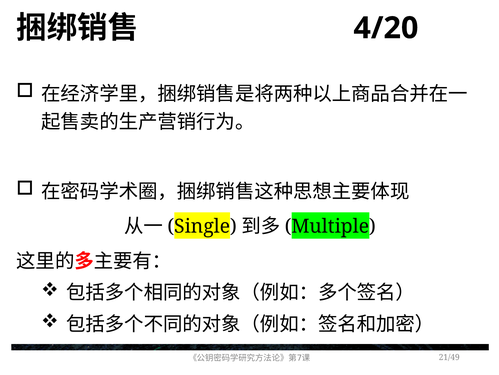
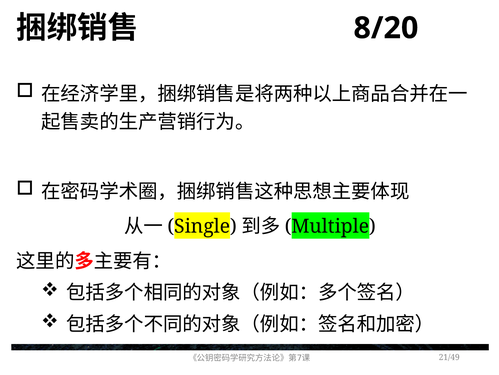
4/20: 4/20 -> 8/20 (386, 28)
